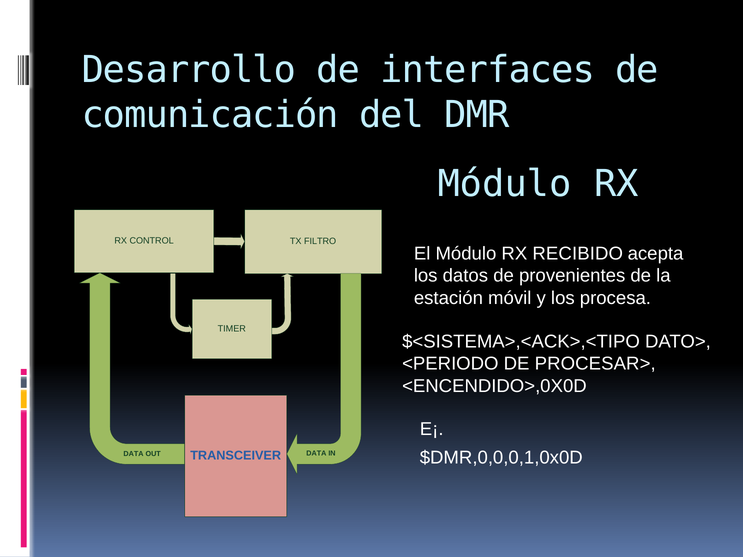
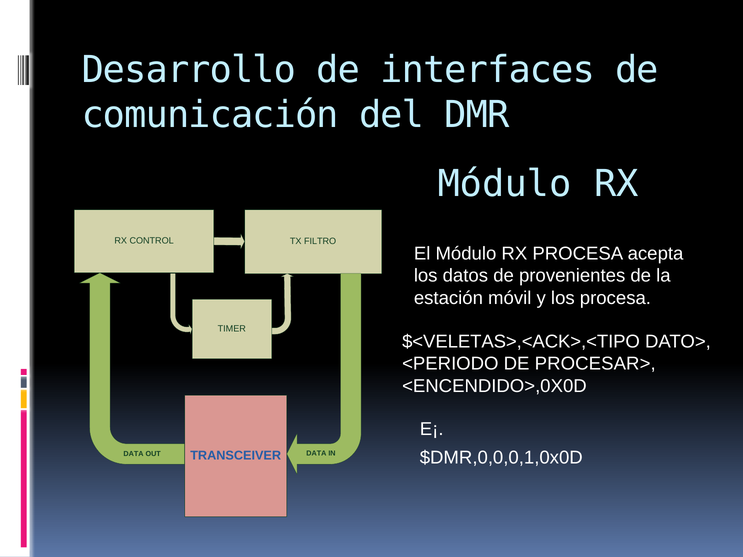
RX RECIBIDO: RECIBIDO -> PROCESA (578, 254)
$<SISTEMA>,<ACK>,<TIPO: $<SISTEMA>,<ACK>,<TIPO -> $<VELETAS>,<ACK>,<TIPO (521, 342)
